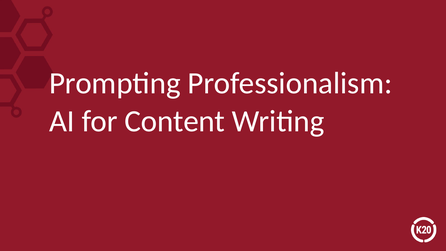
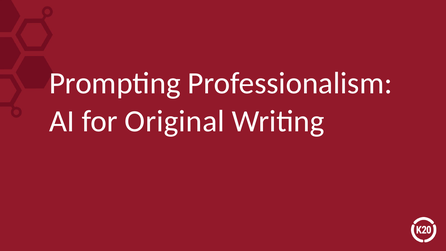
Content: Content -> Original (175, 121)
